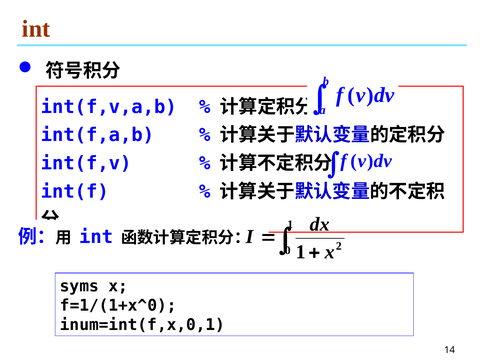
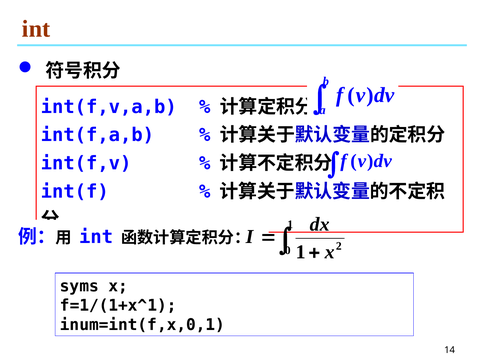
f=1/(1+x^0: f=1/(1+x^0 -> f=1/(1+x^1 (118, 306)
